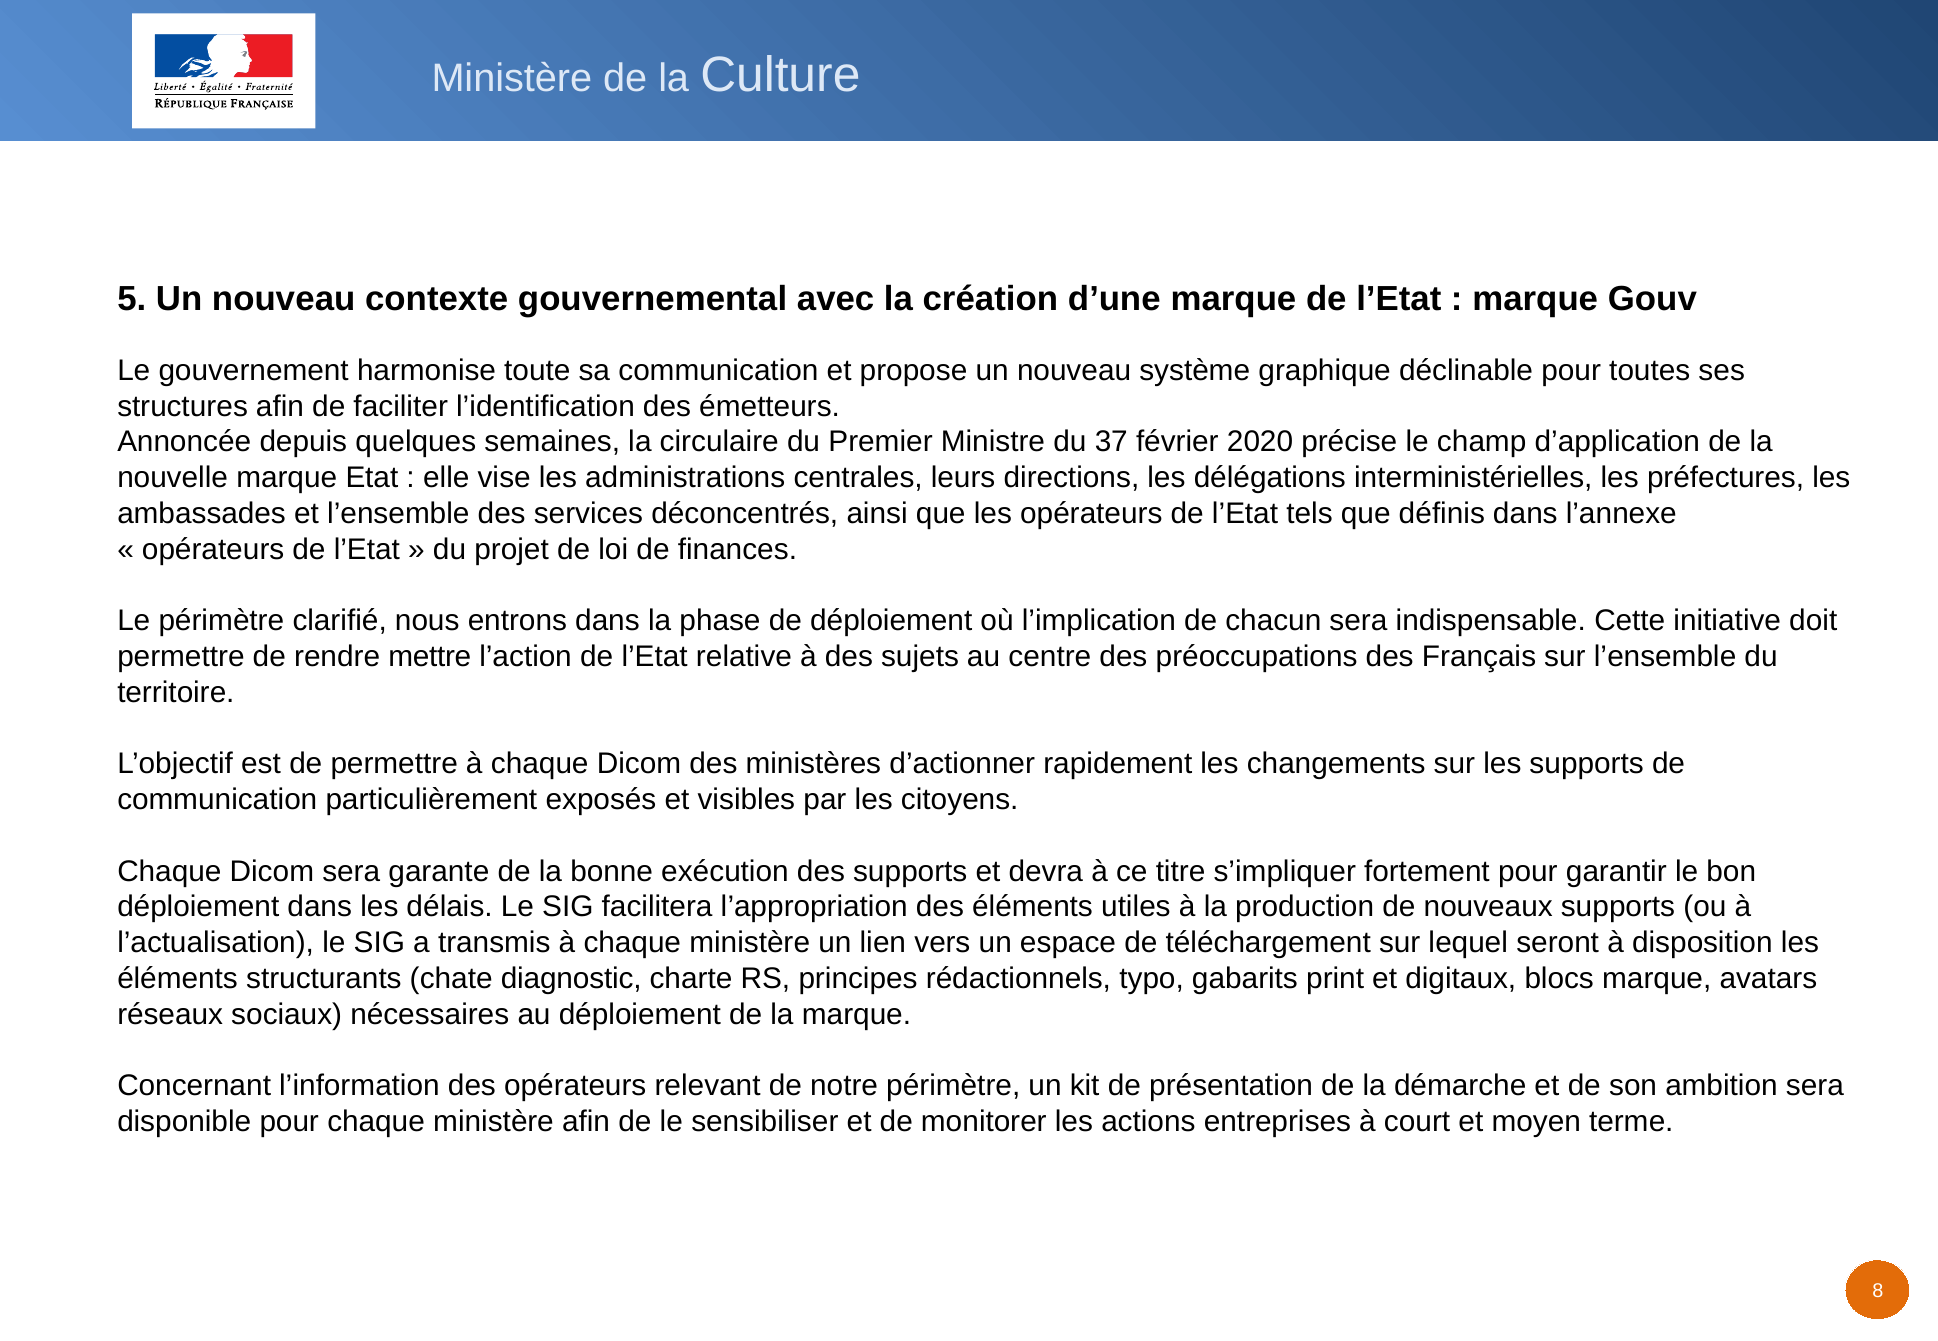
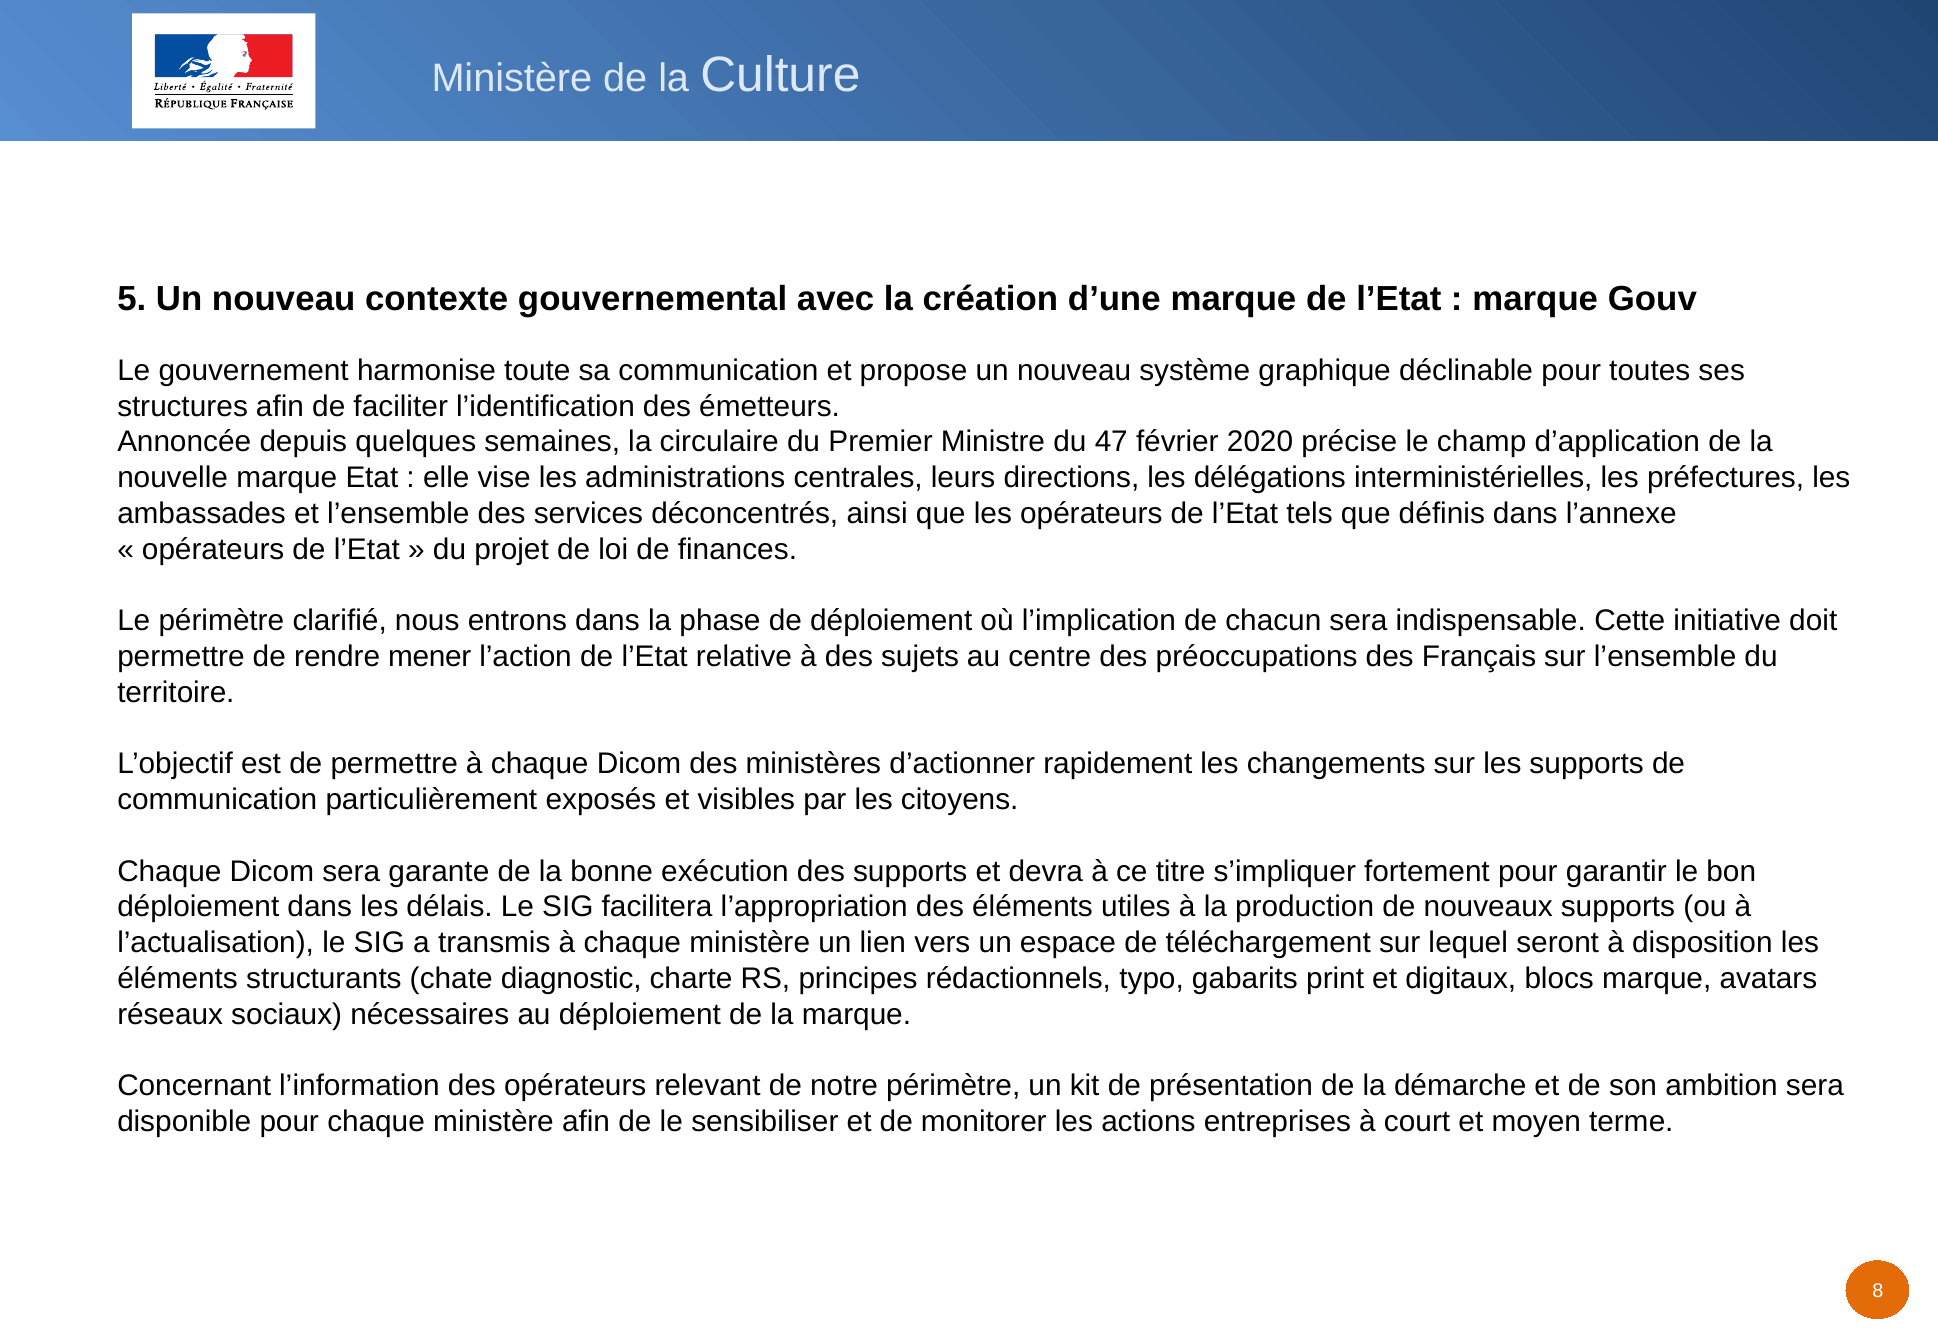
37: 37 -> 47 (1111, 442)
mettre: mettre -> mener (430, 657)
